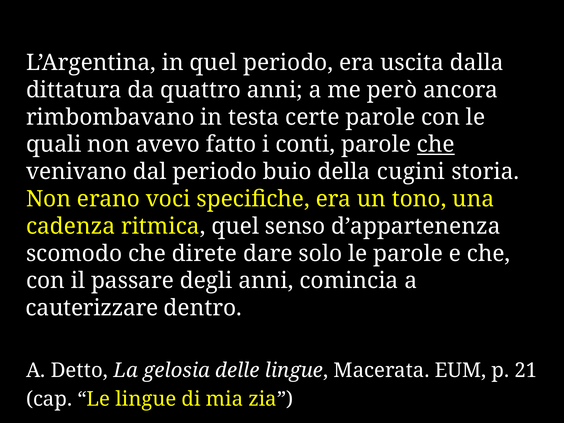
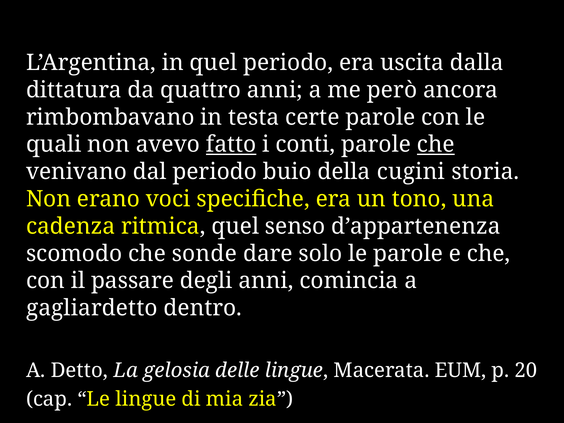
fatto underline: none -> present (231, 144)
direte: direte -> sonde (204, 254)
cauterizzare: cauterizzare -> gagliardetto (92, 308)
21: 21 -> 20 (526, 370)
